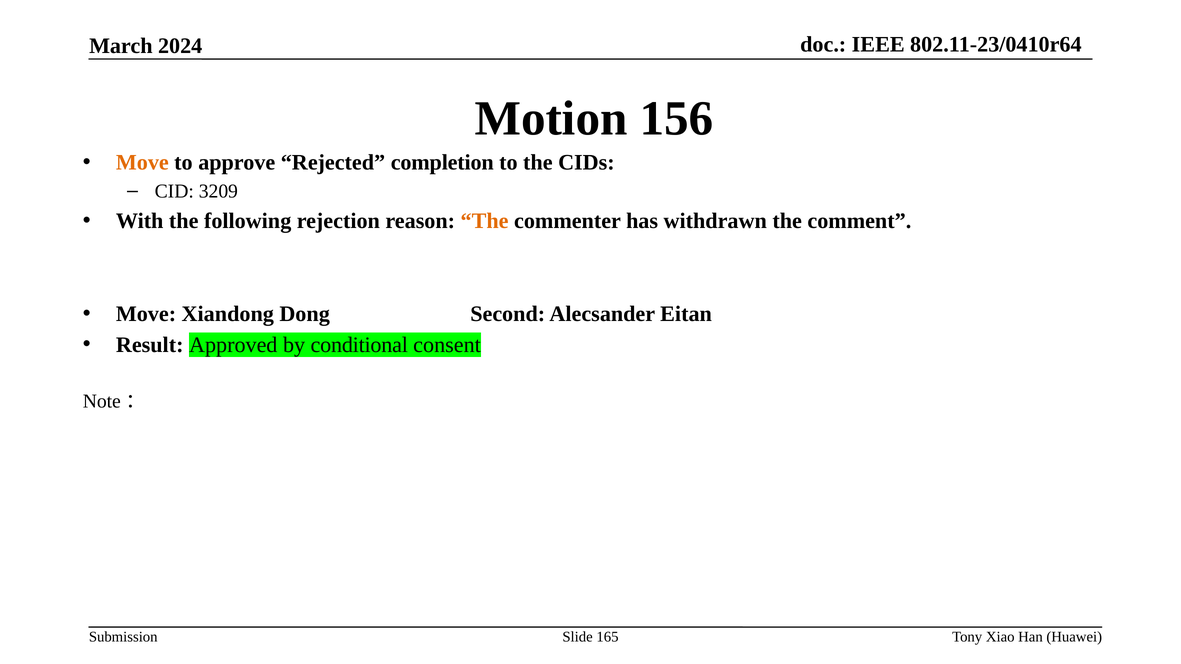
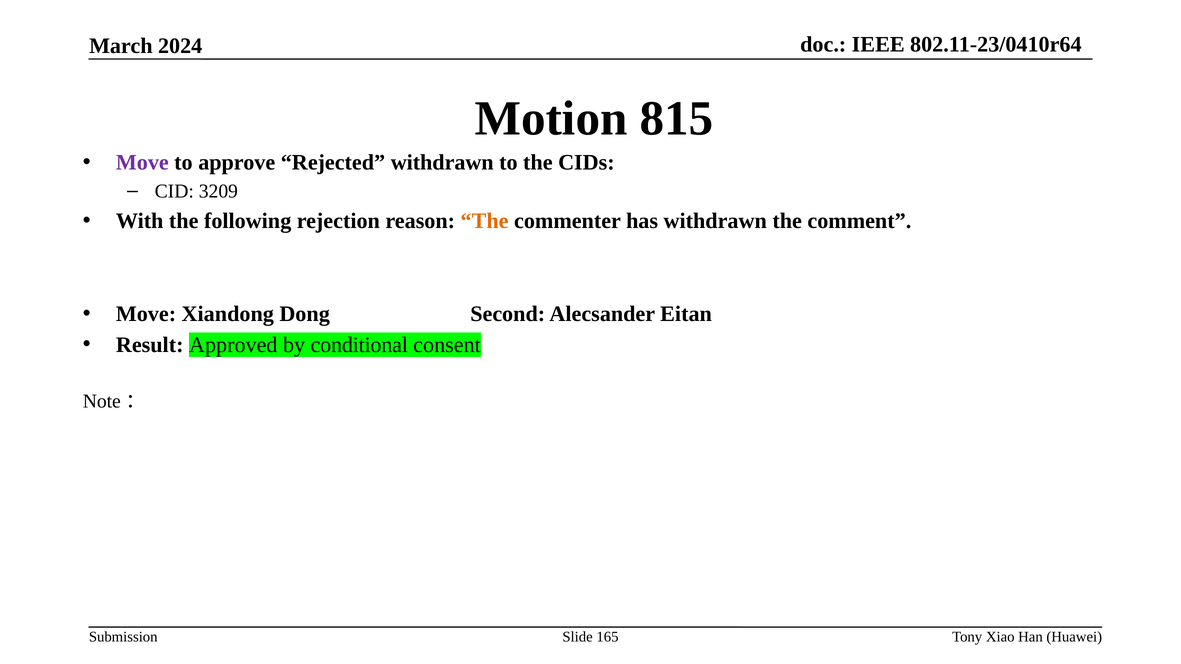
156: 156 -> 815 (677, 119)
Move colour: orange -> purple (142, 162)
Rejected completion: completion -> withdrawn (442, 162)
